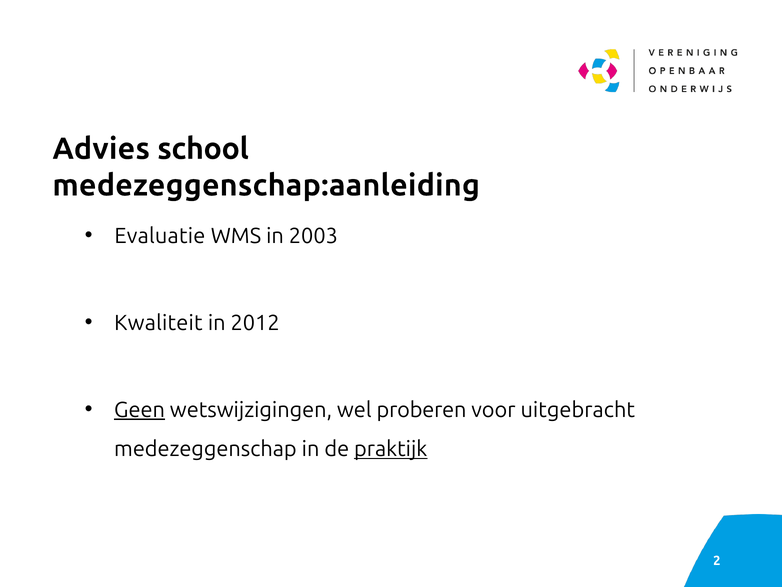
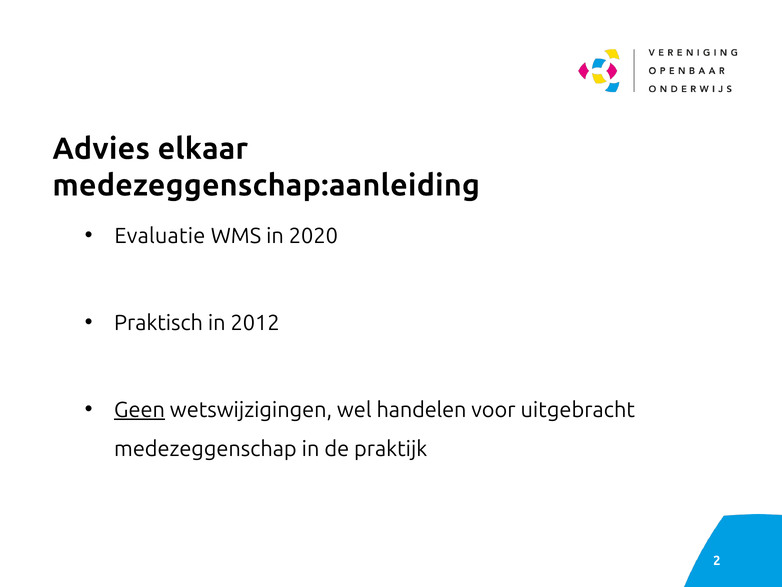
school: school -> elkaar (203, 149)
2003: 2003 -> 2020 (313, 236)
Kwaliteit: Kwaliteit -> Praktisch (159, 323)
proberen: proberen -> handelen (422, 410)
praktijk underline: present -> none (391, 449)
